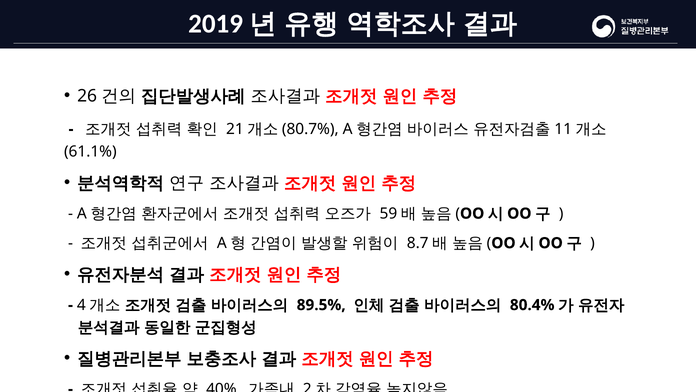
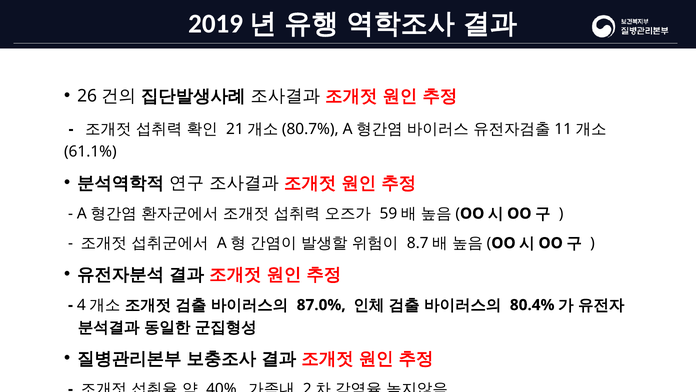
89.5%: 89.5% -> 87.0% (321, 305)
